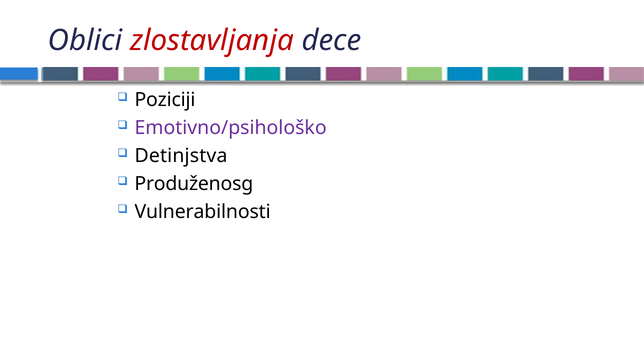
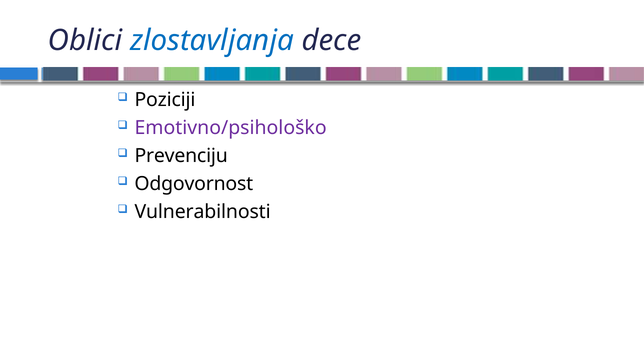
zlostavljanja colour: red -> blue (212, 40)
Detinjstva: Detinjstva -> Prevenciju (181, 156)
Produženosg: Produženosg -> Odgovornost (194, 184)
